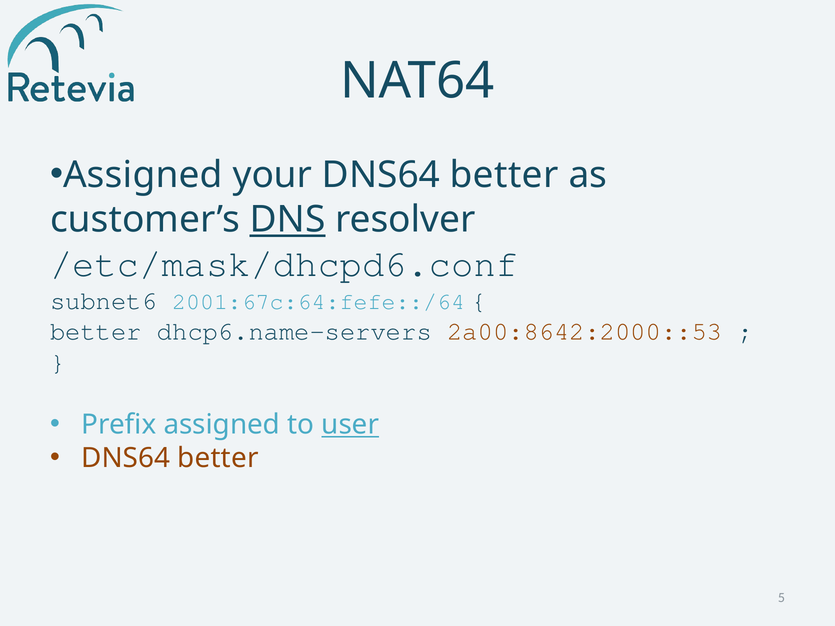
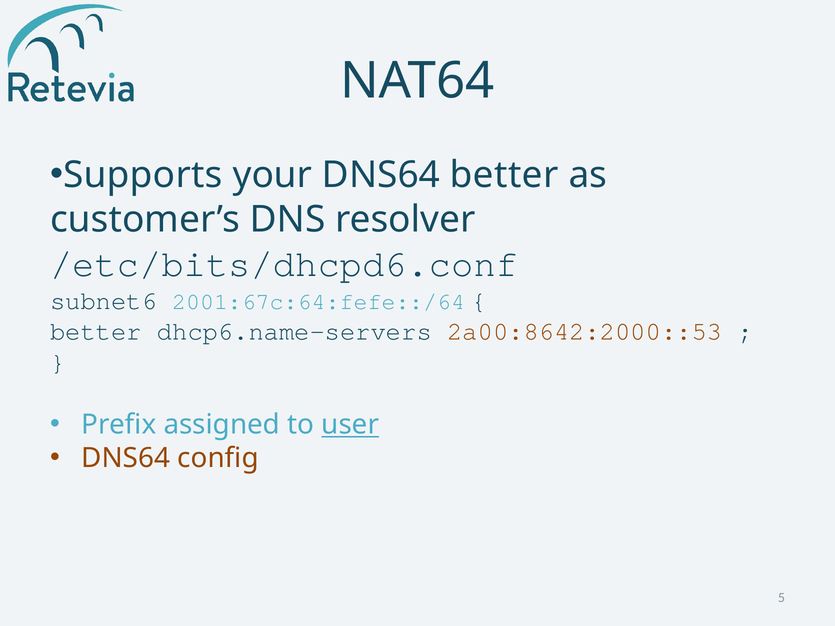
Assigned: Assigned -> Supports (143, 175)
DNS underline: present -> none (288, 220)
/etc/mask/dhcpd6.conf: /etc/mask/dhcpd6.conf -> /etc/bits/dhcpd6.conf (284, 264)
better: better -> config (218, 458)
